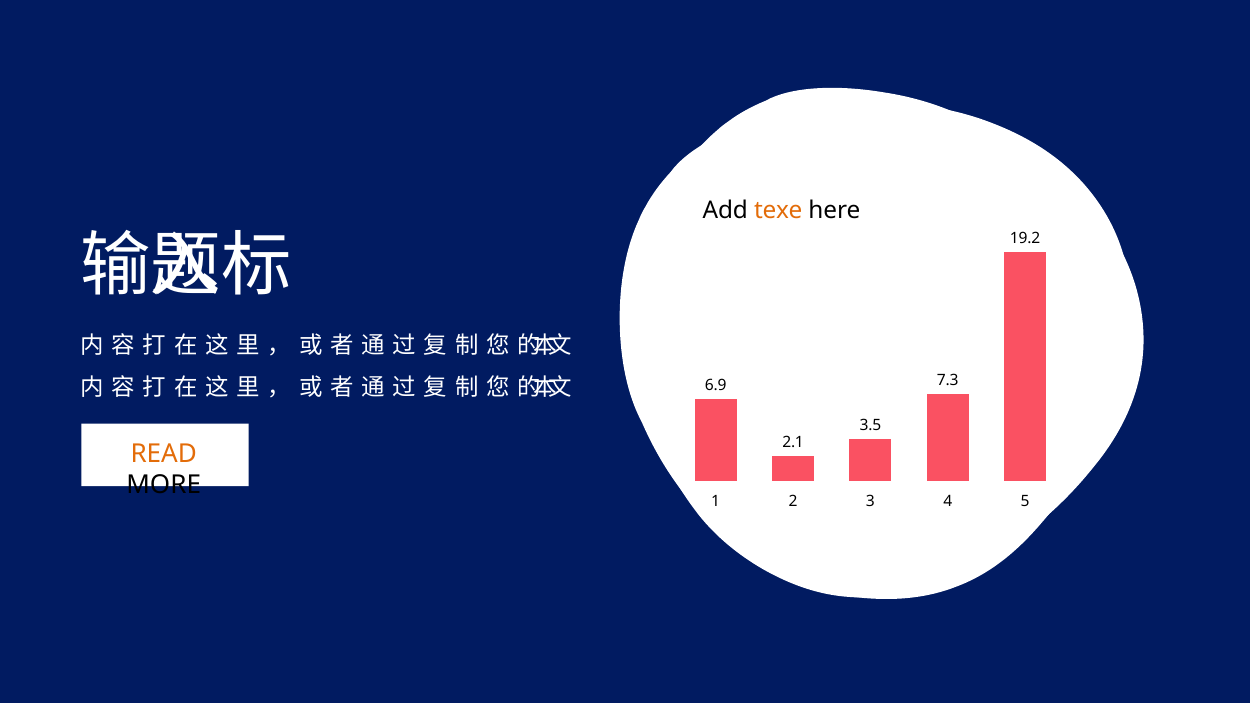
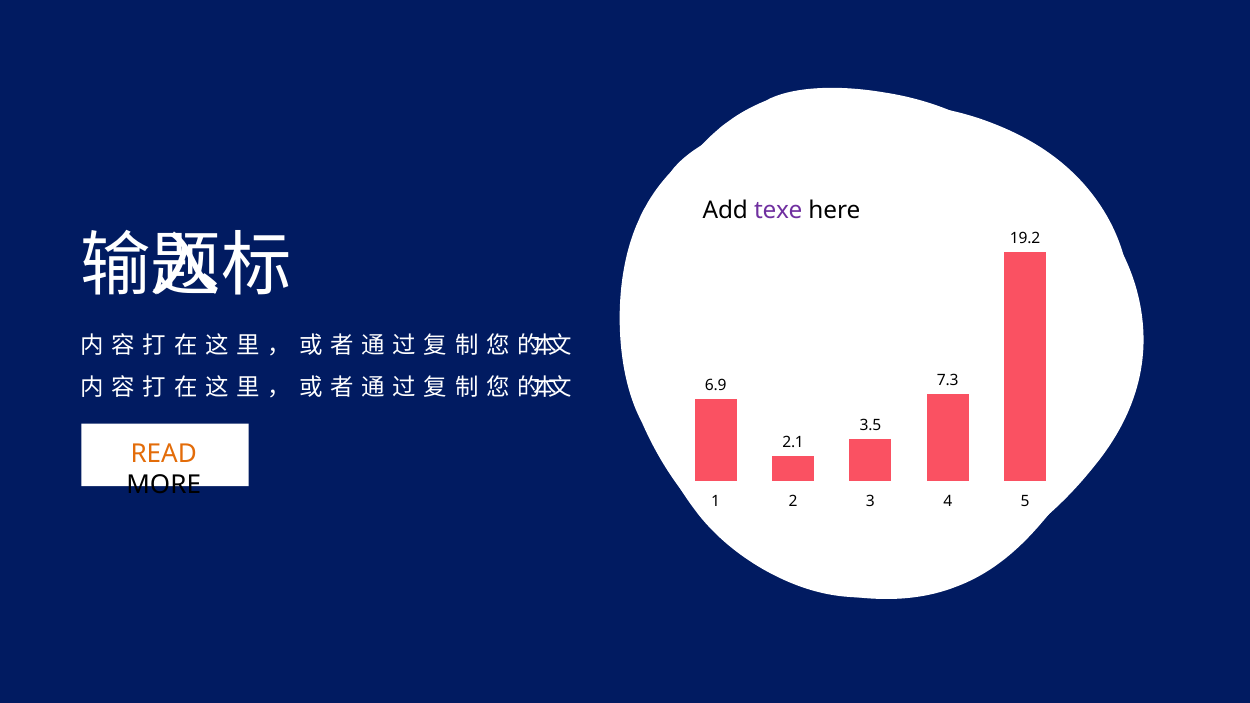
texe colour: orange -> purple (778, 210)
